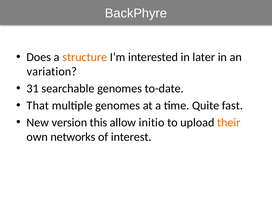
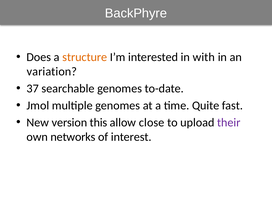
later: later -> with (204, 57)
31: 31 -> 37 (33, 89)
That: That -> Jmol (38, 105)
initio: initio -> close (152, 122)
their colour: orange -> purple (229, 122)
